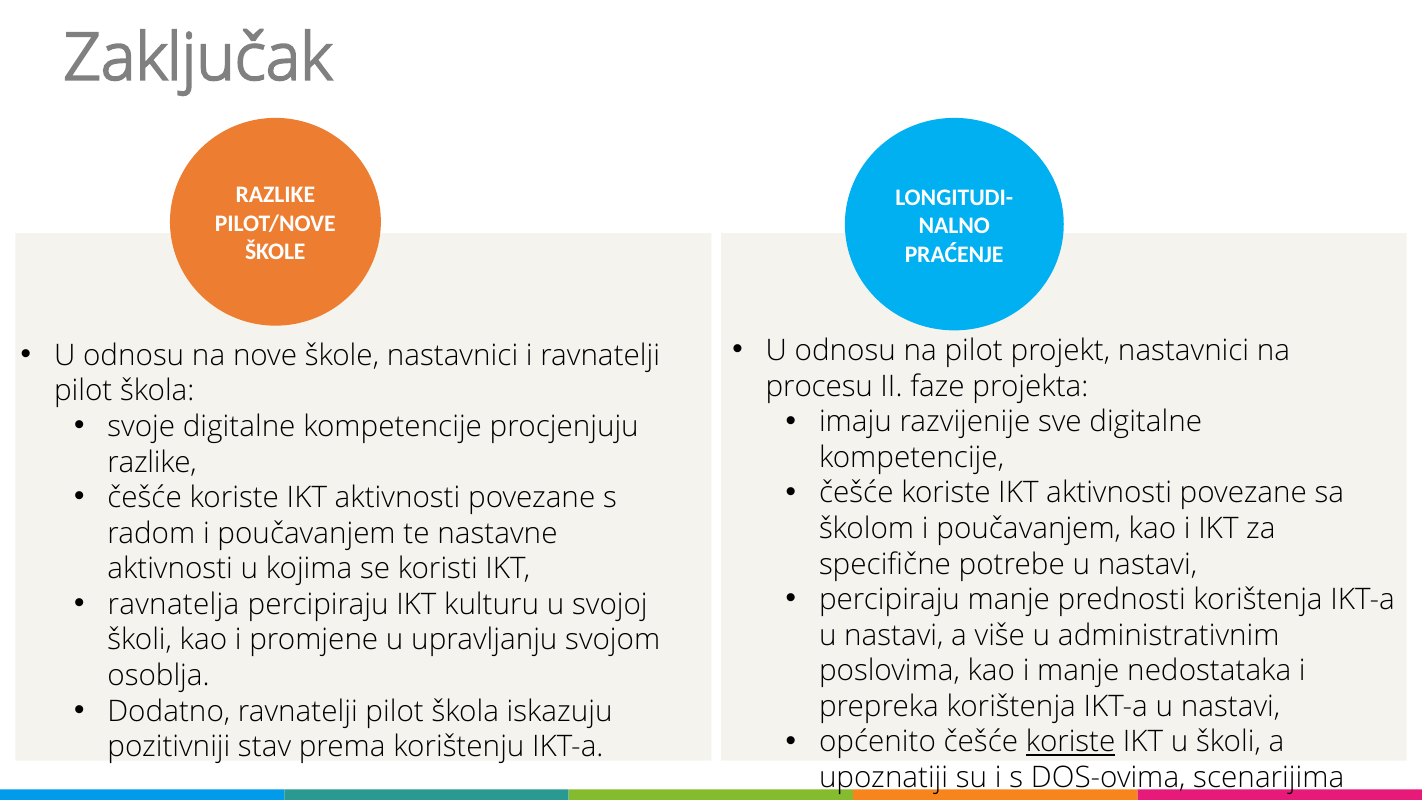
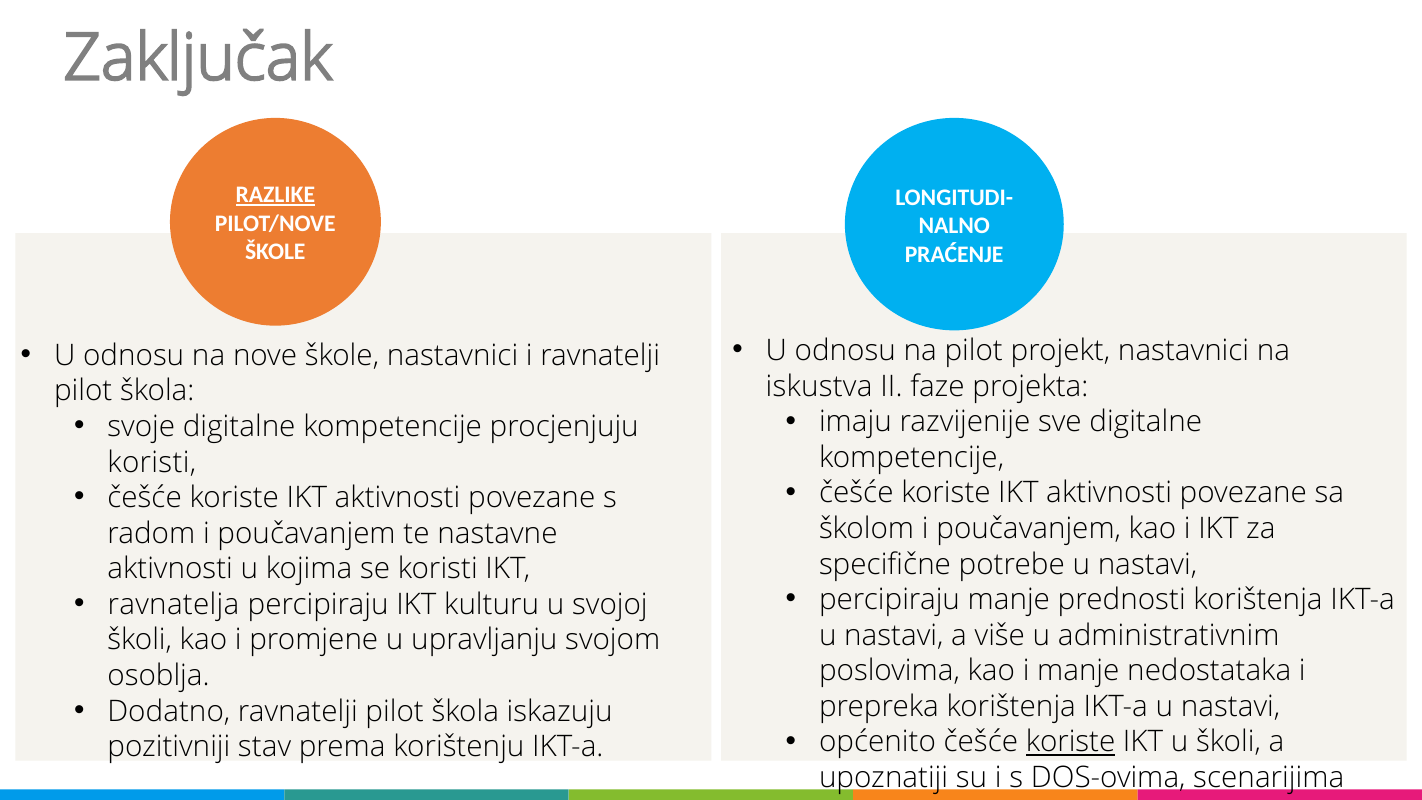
RAZLIKE underline: none -> present (275, 195)
procesu: procesu -> iskustva (819, 386)
razlike: razlike -> koristi (152, 462)
